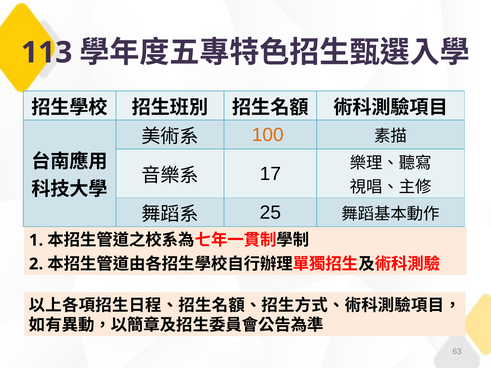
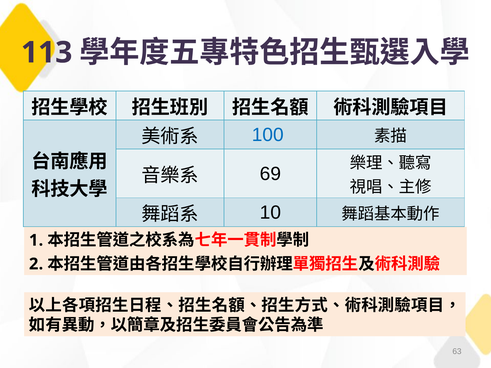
100 colour: orange -> blue (268, 135)
17: 17 -> 69 (270, 174)
25: 25 -> 10 (270, 213)
